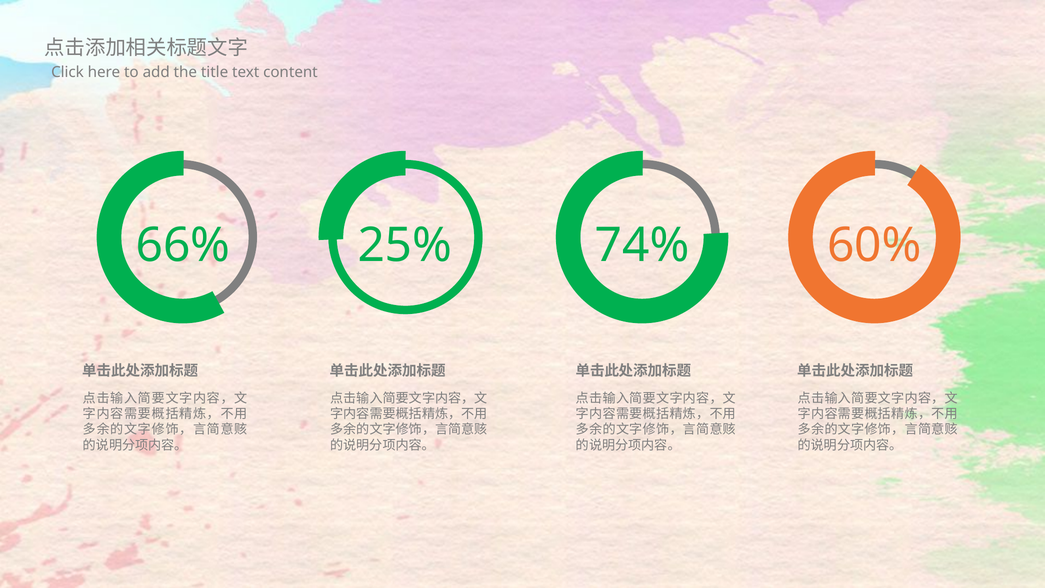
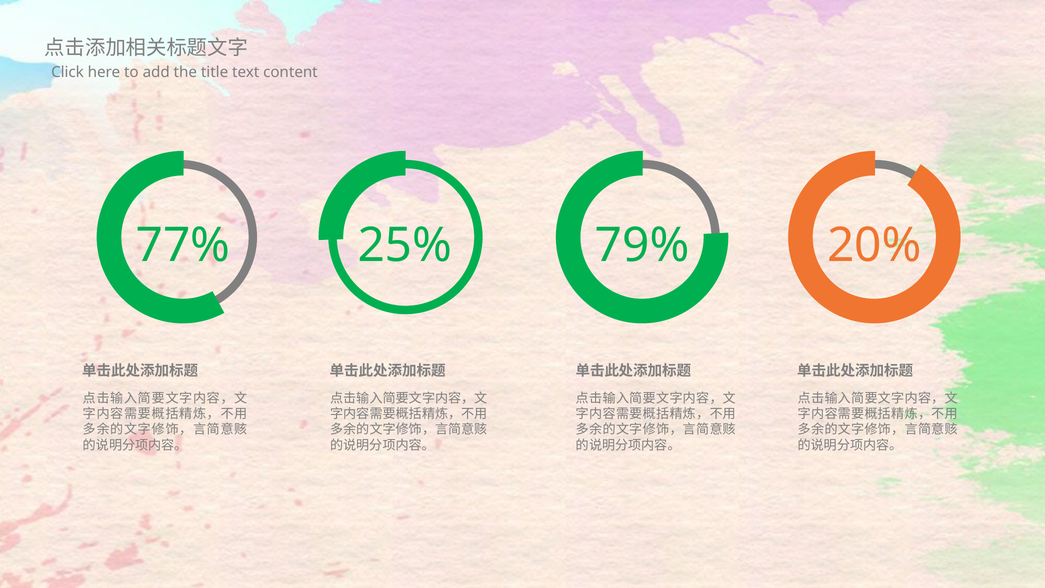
66%: 66% -> 77% (183, 245)
74%: 74% -> 79% (642, 245)
60%: 60% -> 20% (874, 245)
